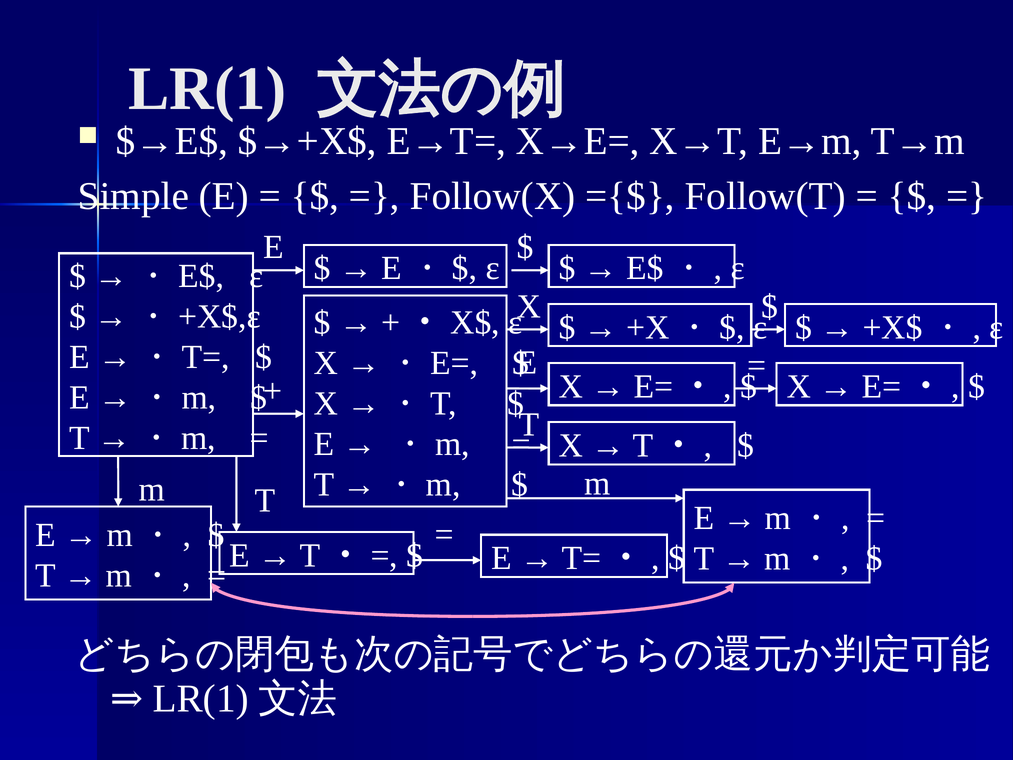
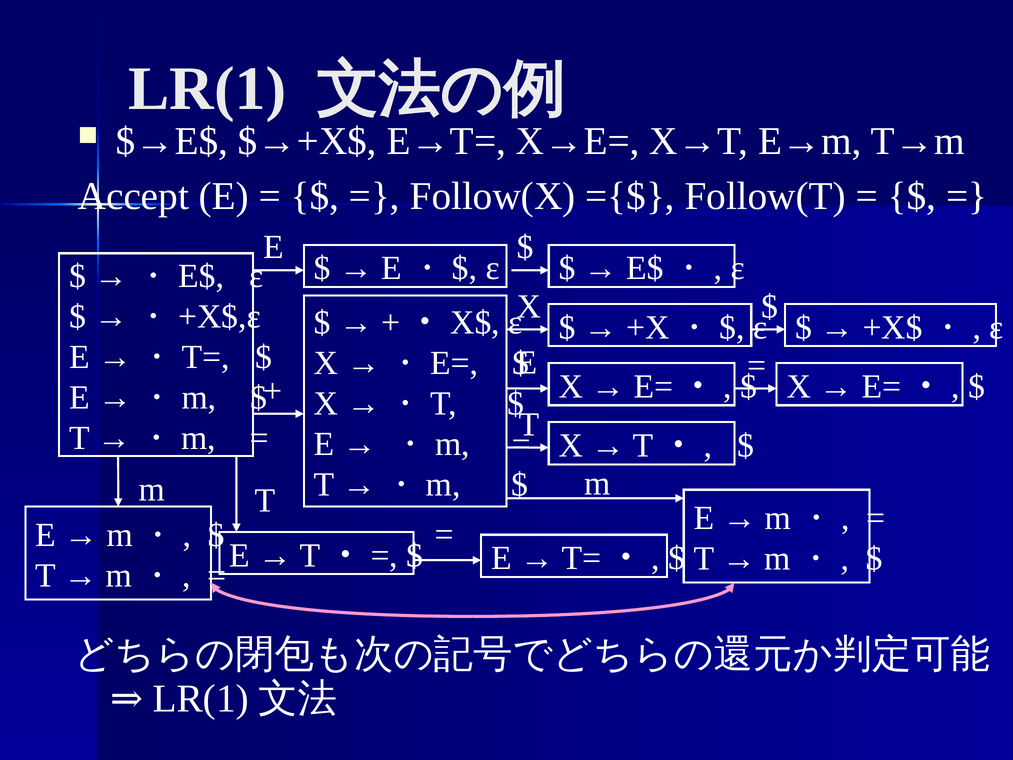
Simple: Simple -> Accept (133, 196)
